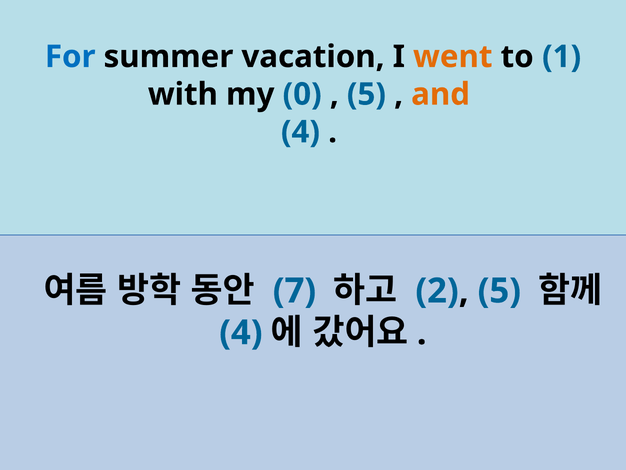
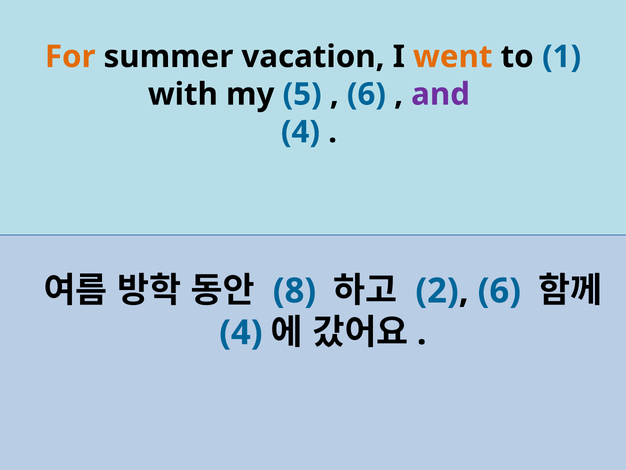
For colour: blue -> orange (70, 57)
0: 0 -> 5 (302, 94)
5: 5 -> 6 (366, 94)
and colour: orange -> purple (441, 94)
7: 7 -> 8 (294, 291)
2 5: 5 -> 6 (499, 291)
